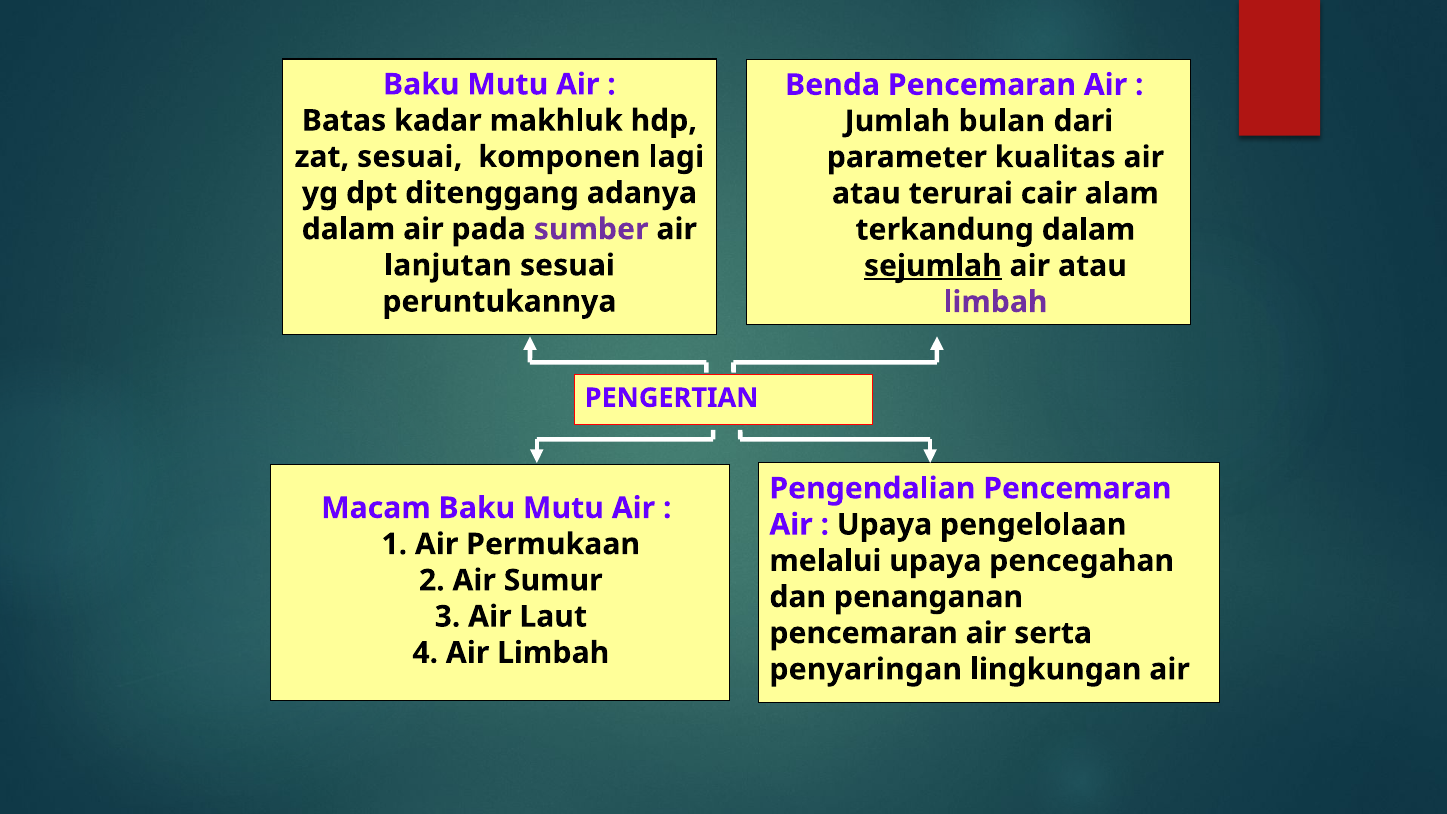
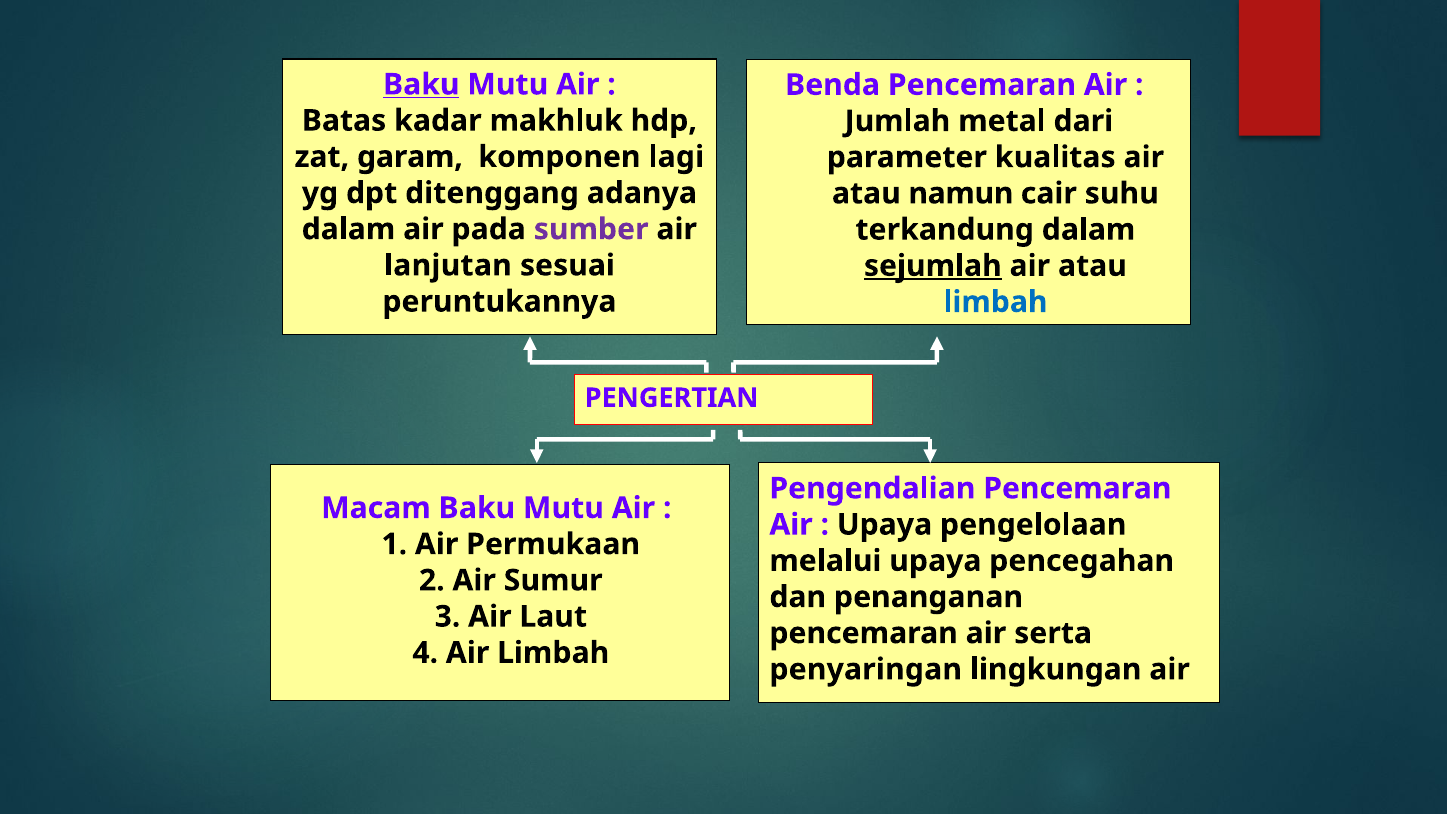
Baku underline: none -> present (421, 85)
bulan: bulan -> metal (1002, 121)
zat sesuai: sesuai -> garam (410, 157)
terurai: terurai -> namun (961, 193)
alam: alam -> suhu (1122, 193)
limbah colour: purple -> blue (995, 302)
